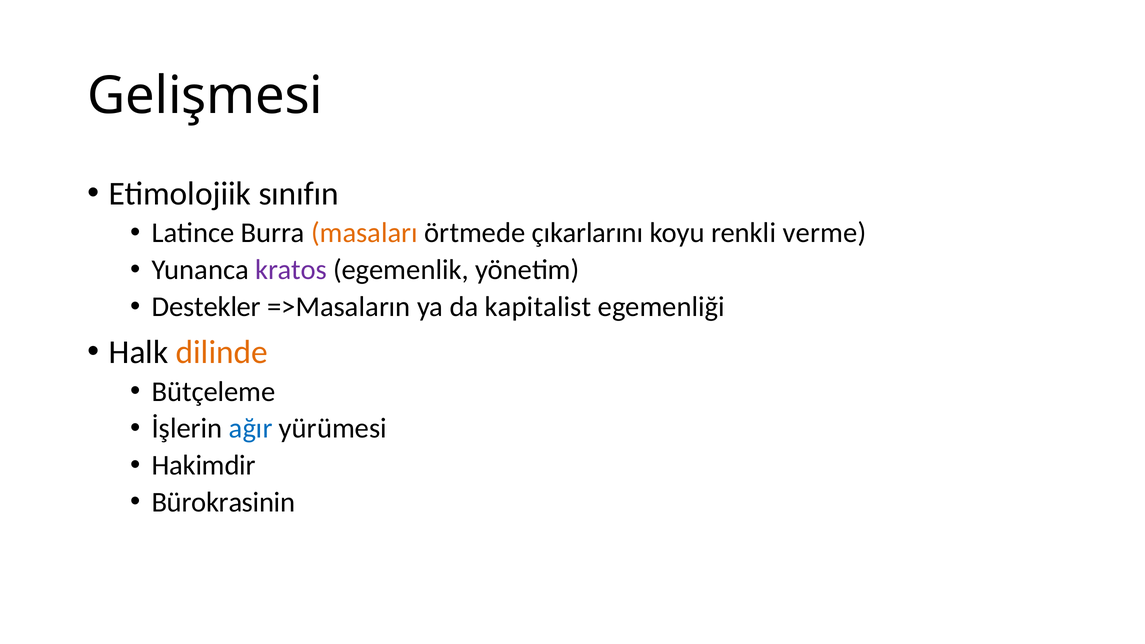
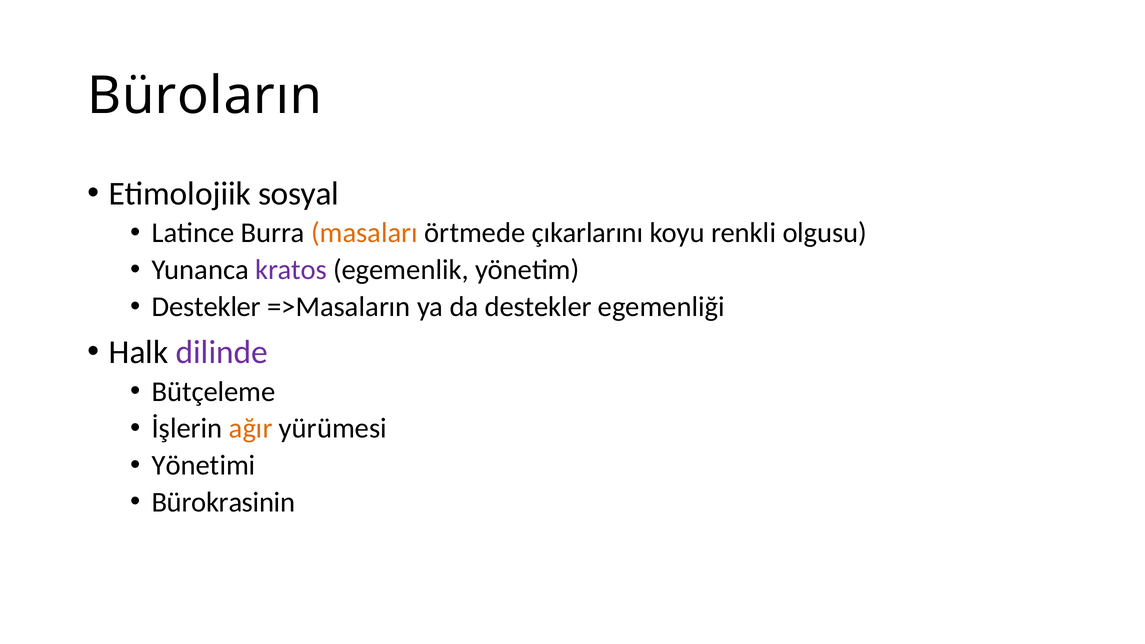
Gelişmesi: Gelişmesi -> Büroların (205, 96)
sınıfın: sınıfın -> sosyal (299, 194)
verme: verme -> olgusu (825, 233)
da kapitalist: kapitalist -> destekler (538, 307)
dilinde colour: orange -> purple (222, 352)
ağır colour: blue -> orange (251, 428)
Hakimdir: Hakimdir -> Yönetimi (204, 465)
